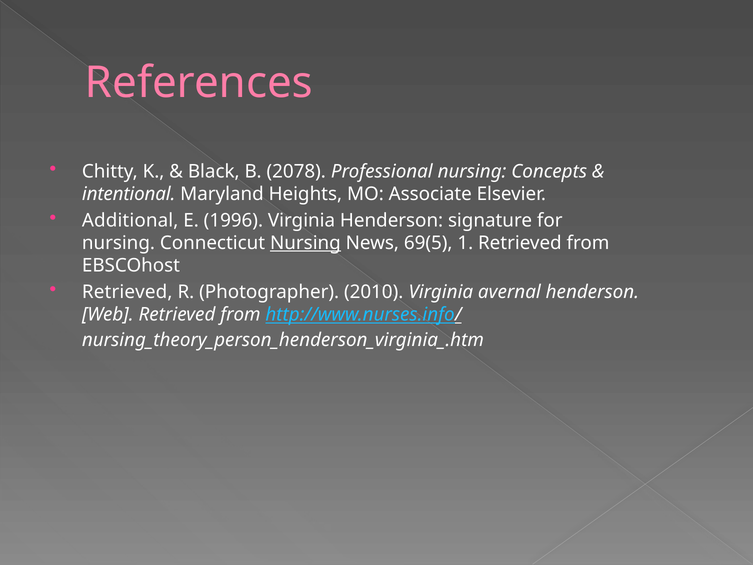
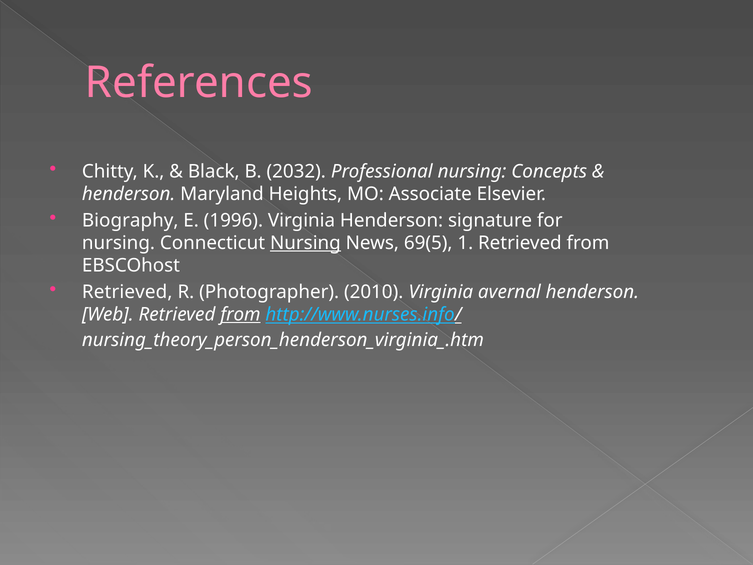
2078: 2078 -> 2032 (296, 171)
intentional: intentional -> henderson (129, 194)
Additional: Additional -> Biography (130, 220)
from underline: none -> present (240, 314)
